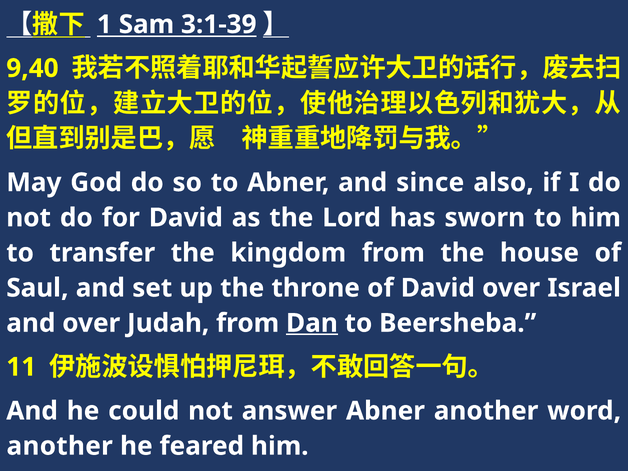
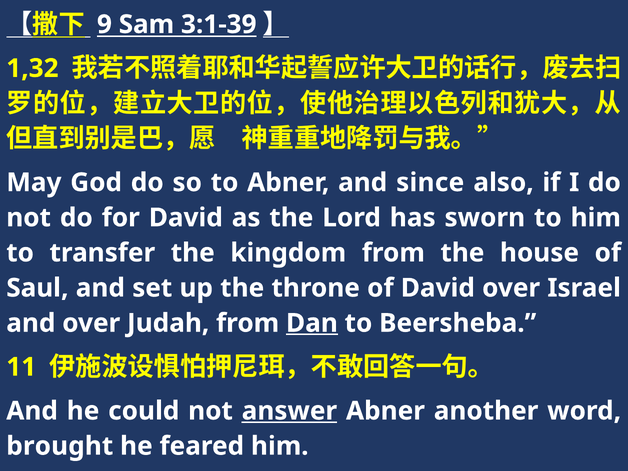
1: 1 -> 9 (104, 24)
9,40: 9,40 -> 1,32 (32, 68)
answer underline: none -> present (289, 411)
another: another -> brought (60, 446)
